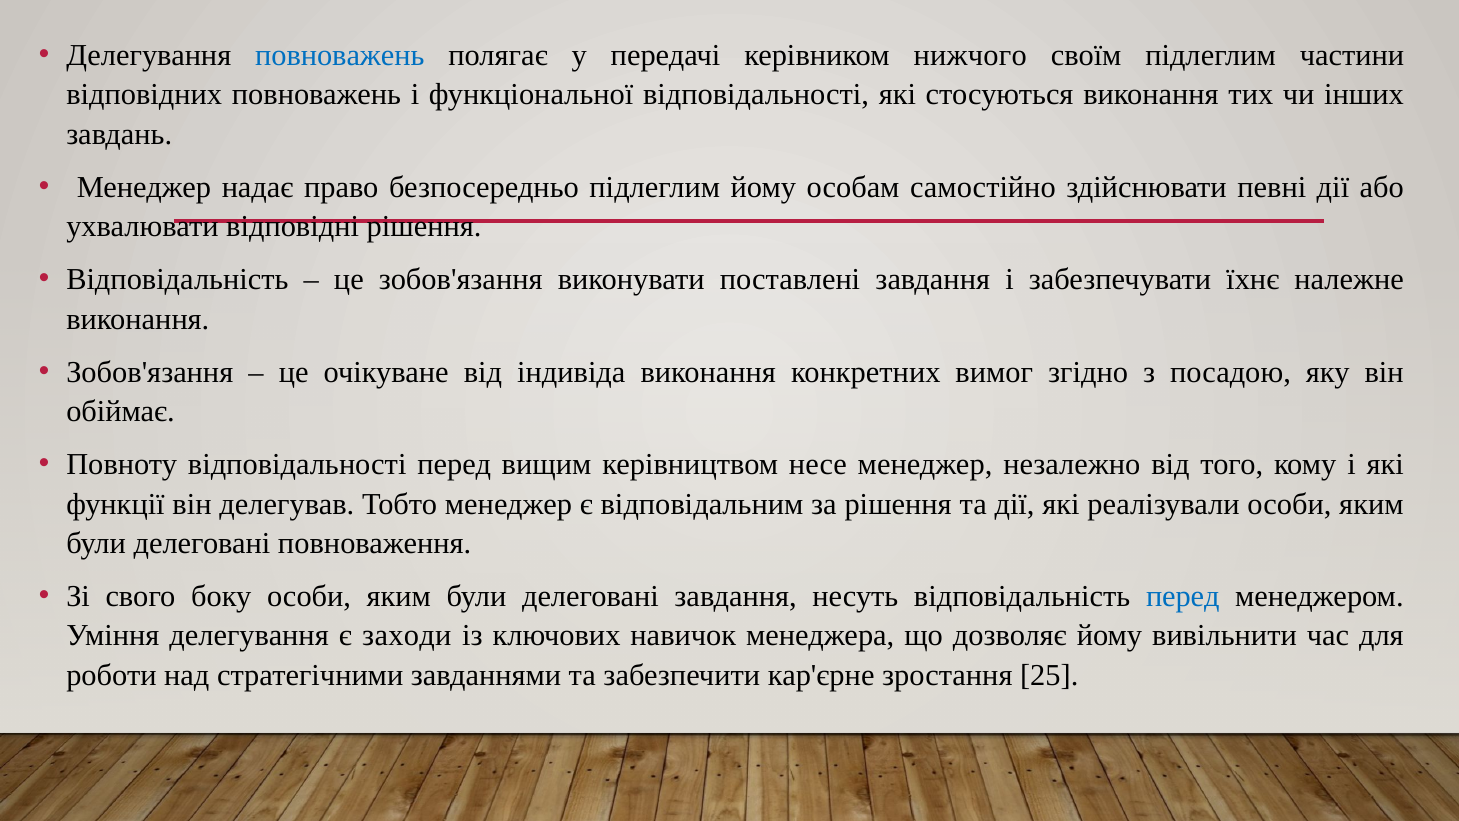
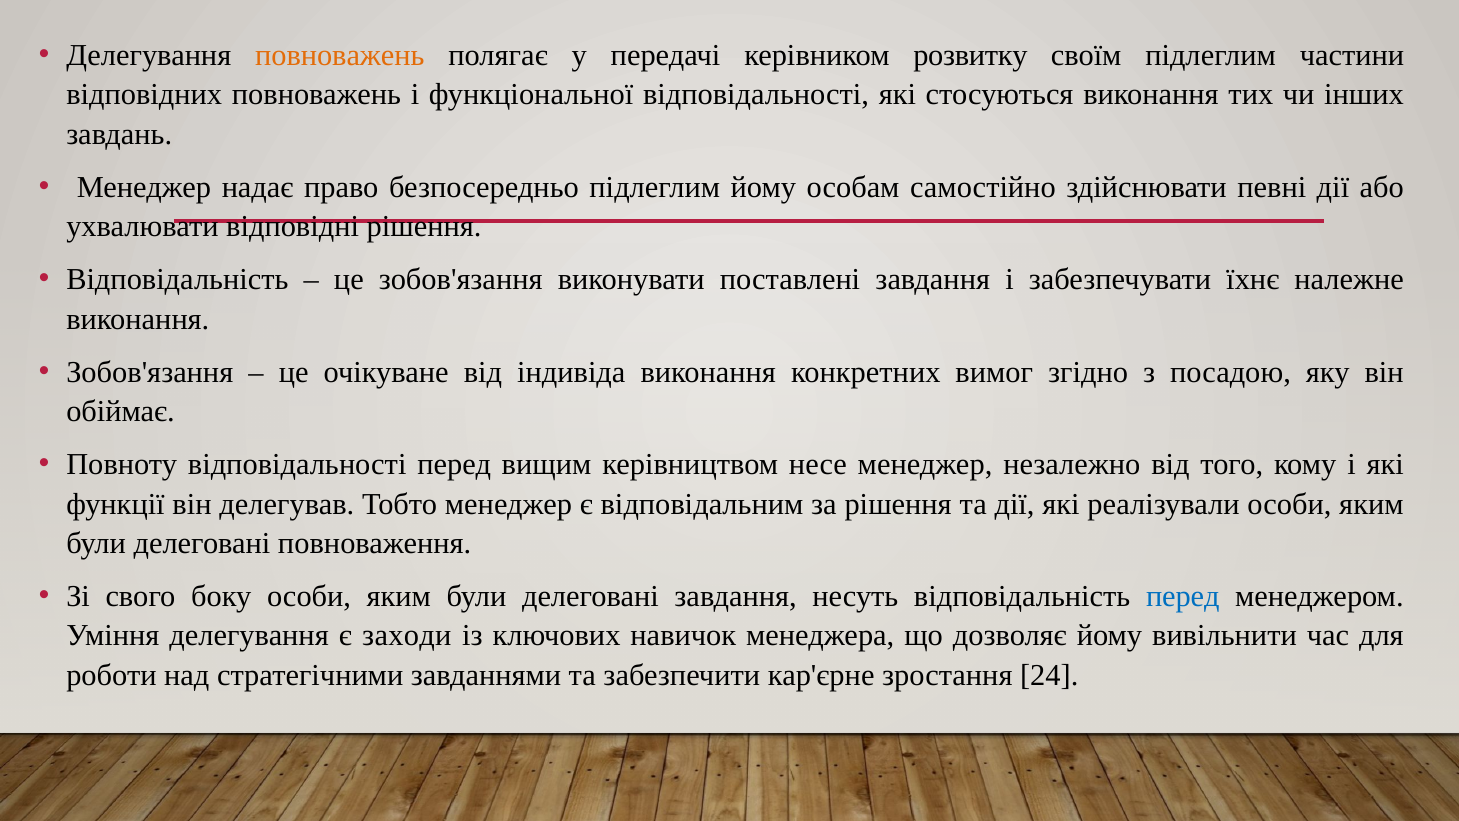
повноважень colour: blue -> orange (340, 55)
нижчого: нижчого -> розвитку (970, 55)
25: 25 -> 24 (1049, 675)
